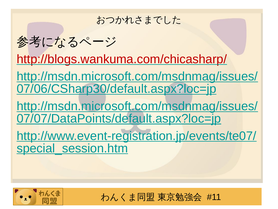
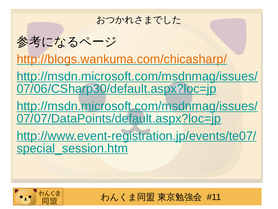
http://blogs.wankuma.com/chicasharp/ colour: red -> orange (122, 59)
